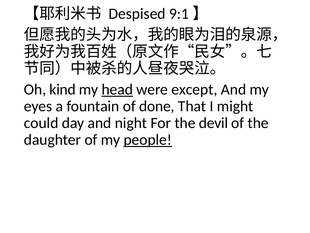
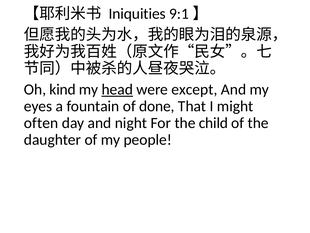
Despised: Despised -> Iniquities (137, 14)
could: could -> often (41, 123)
devil: devil -> child (213, 123)
people underline: present -> none (148, 140)
